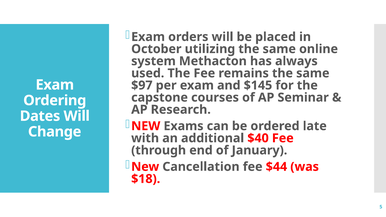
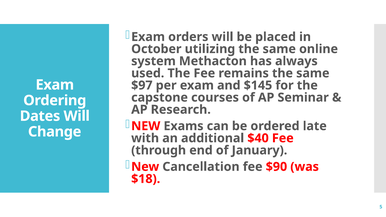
$44: $44 -> $90 (276, 167)
